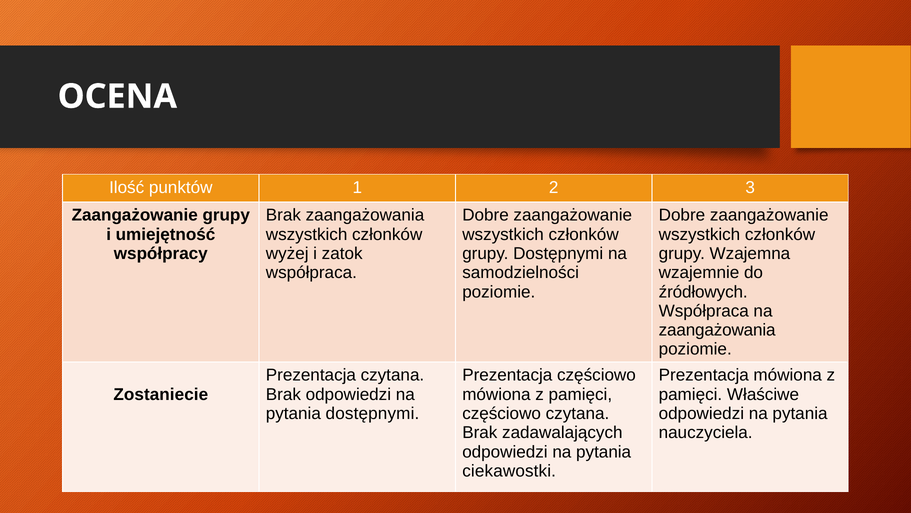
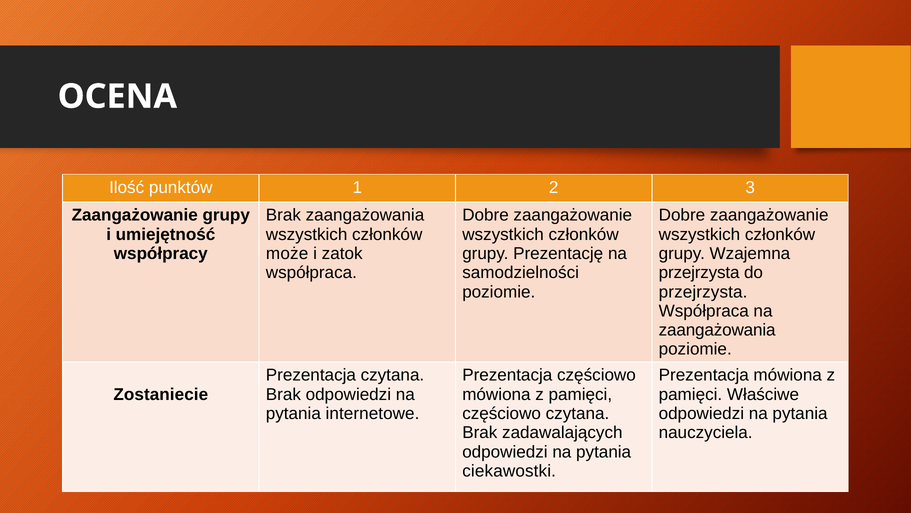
wyżej: wyżej -> może (287, 253)
grupy Dostępnymi: Dostępnymi -> Prezentację (558, 253)
wzajemnie: wzajemnie -> przejrzysta (699, 272)
źródłowych: źródłowych -> przejrzysta (703, 292)
pytania dostępnymi: dostępnymi -> internetowe (373, 413)
